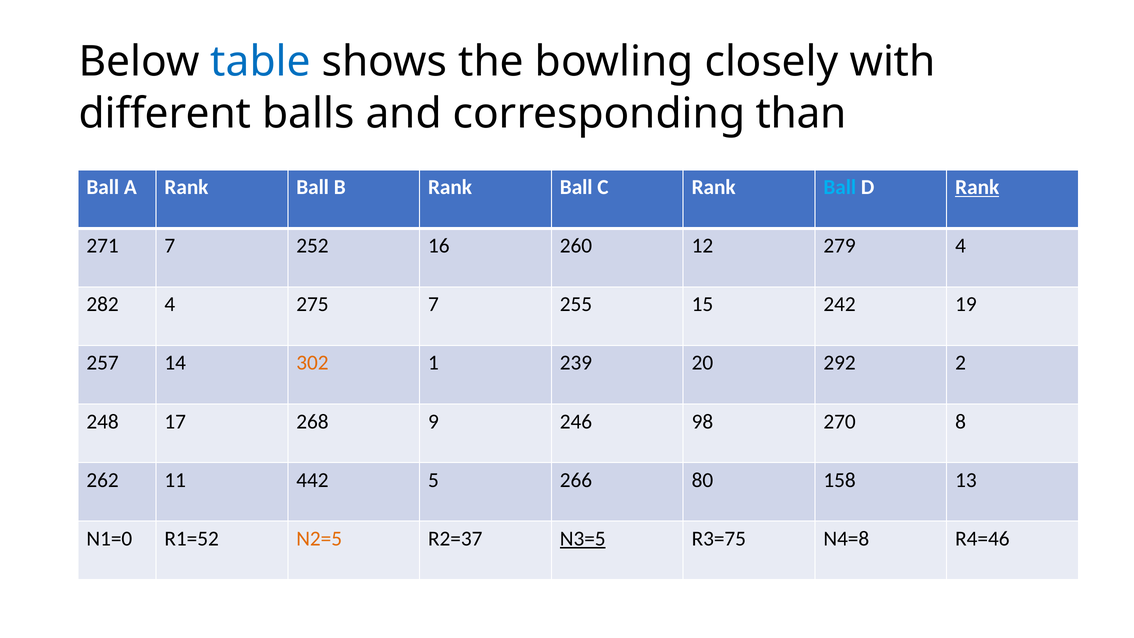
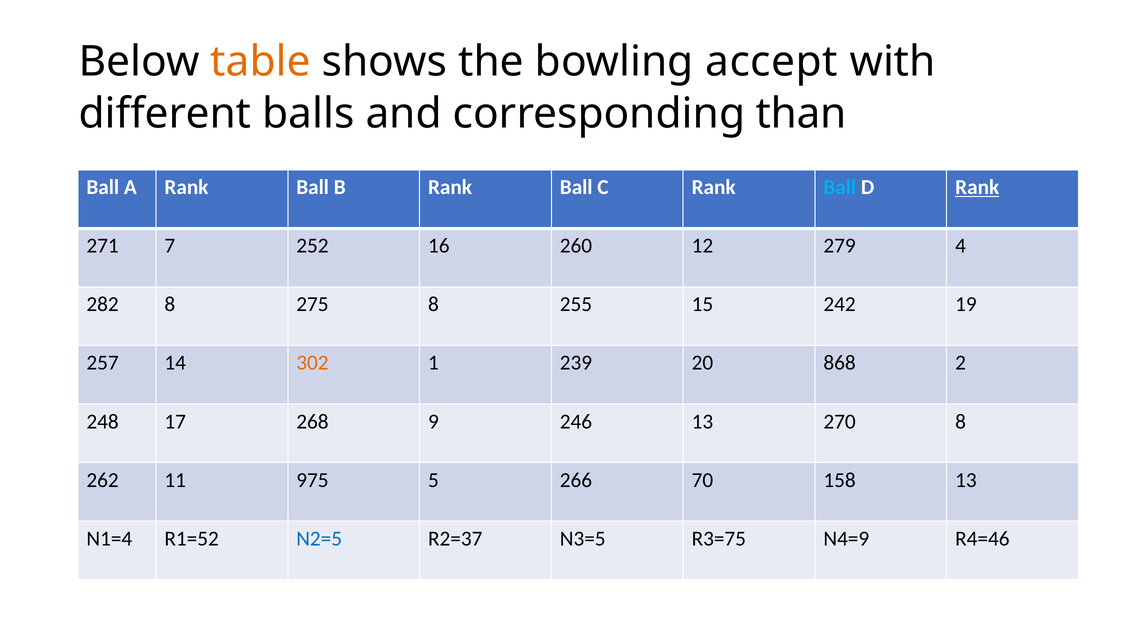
table colour: blue -> orange (261, 62)
closely: closely -> accept (771, 62)
282 4: 4 -> 8 (170, 304)
275 7: 7 -> 8 (433, 304)
292: 292 -> 868 (840, 363)
246 98: 98 -> 13 (702, 421)
442: 442 -> 975 (312, 480)
80: 80 -> 70 (702, 480)
N1=0: N1=0 -> N1=4 (109, 538)
N2=5 colour: orange -> blue (319, 538)
N3=5 underline: present -> none (583, 538)
N4=8: N4=8 -> N4=9 (846, 538)
